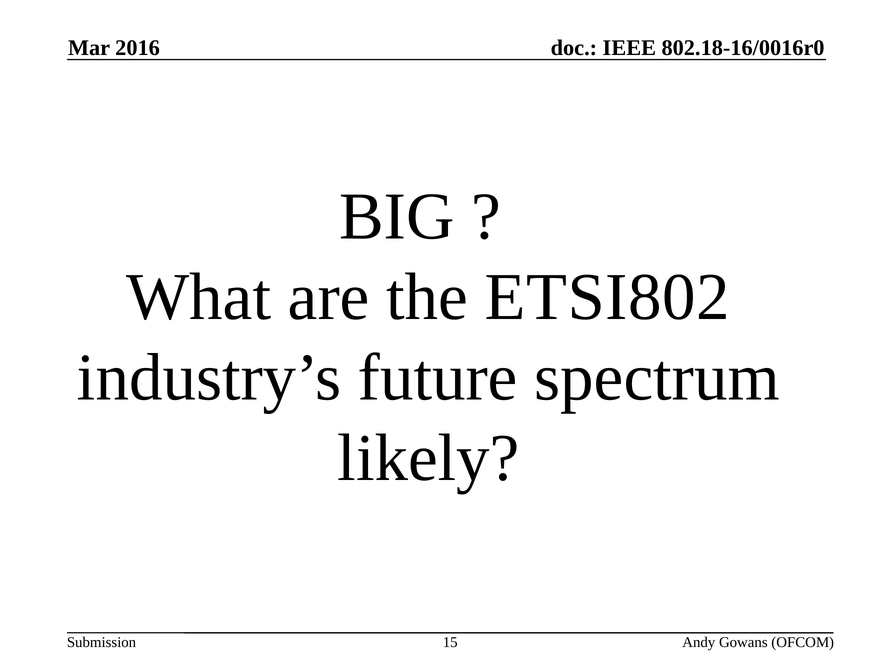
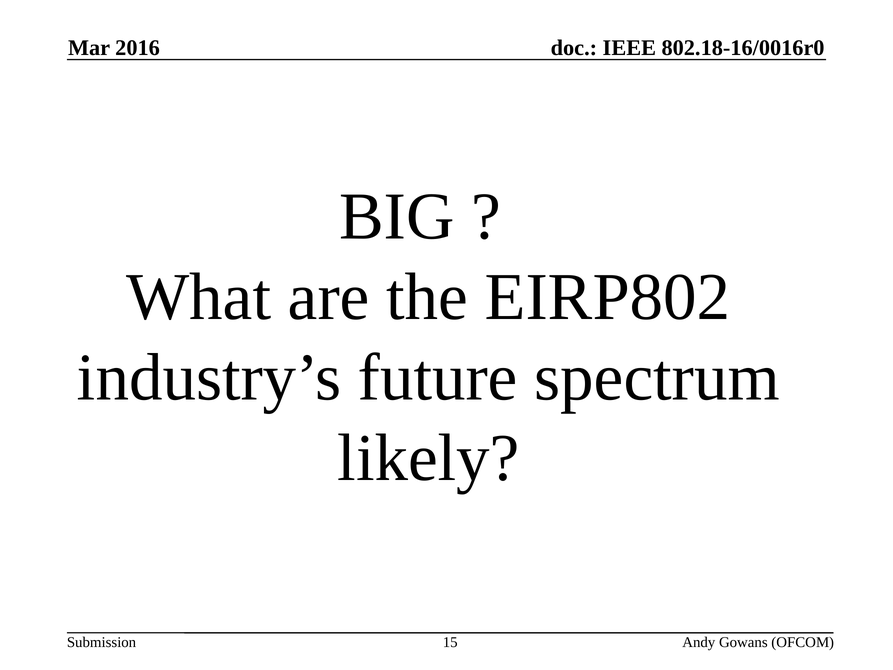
ETSI802: ETSI802 -> EIRP802 (607, 297)
